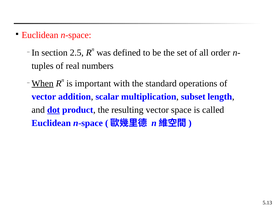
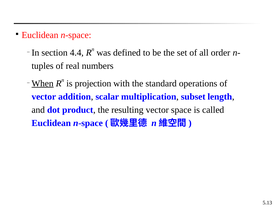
2.5: 2.5 -> 4.4 (77, 53)
important: important -> projection (93, 83)
dot underline: present -> none (54, 110)
